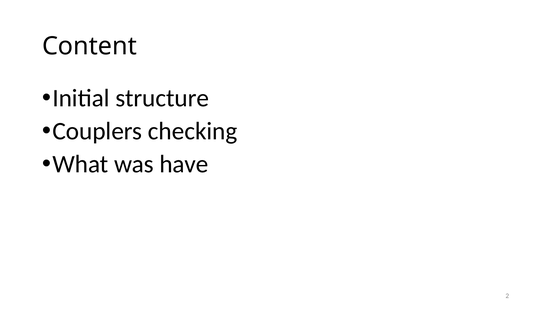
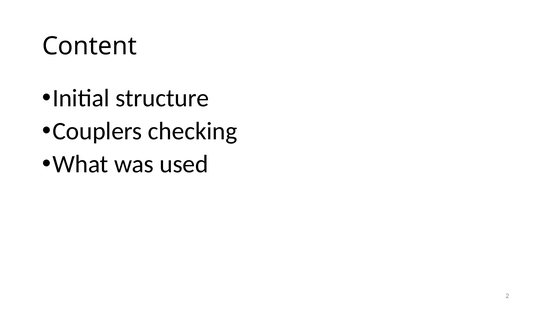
have: have -> used (184, 164)
